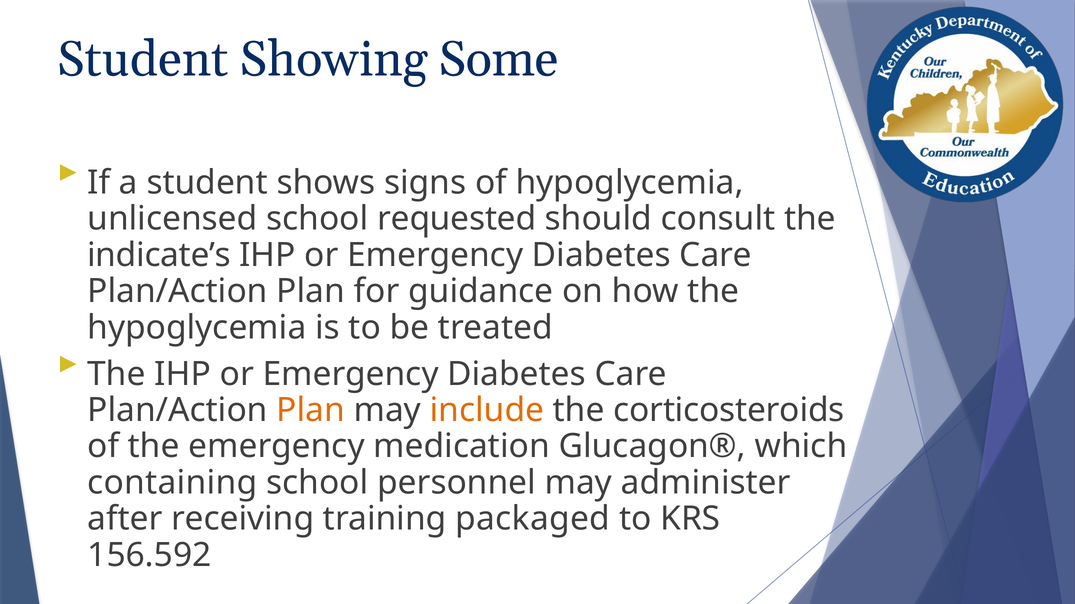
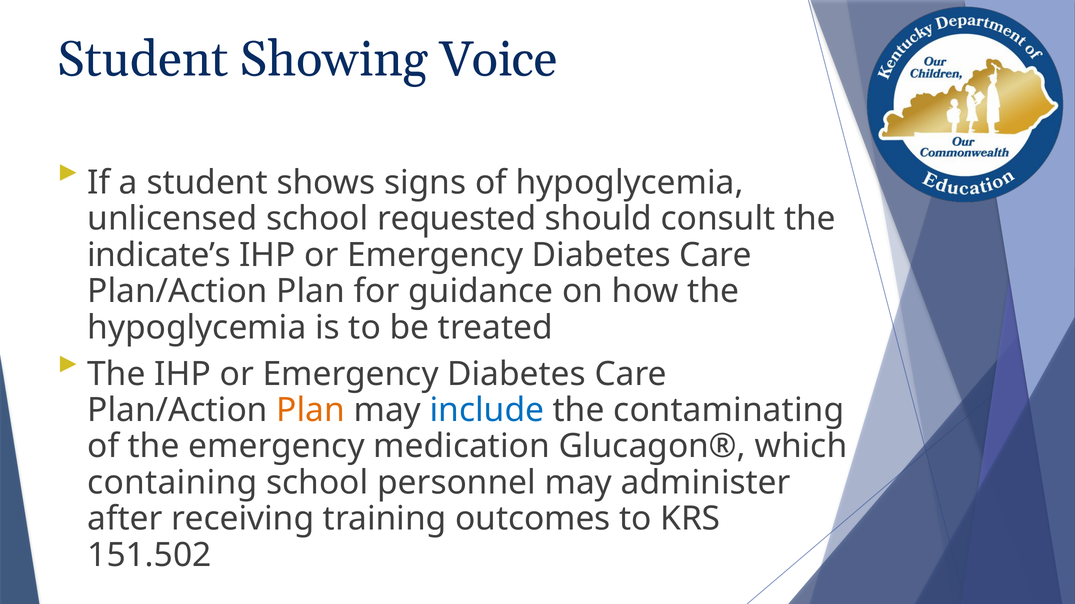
Some: Some -> Voice (499, 60)
include colour: orange -> blue (487, 411)
corticosteroids: corticosteroids -> contaminating (729, 411)
packaged: packaged -> outcomes (533, 519)
156.592: 156.592 -> 151.502 (149, 556)
